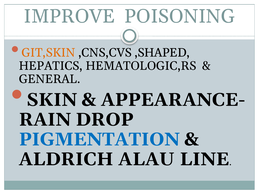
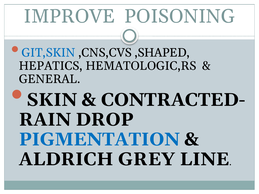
GIT,SKIN colour: orange -> blue (48, 53)
APPEARANCE-: APPEARANCE- -> CONTRACTED- (173, 100)
ALAU: ALAU -> GREY (146, 159)
